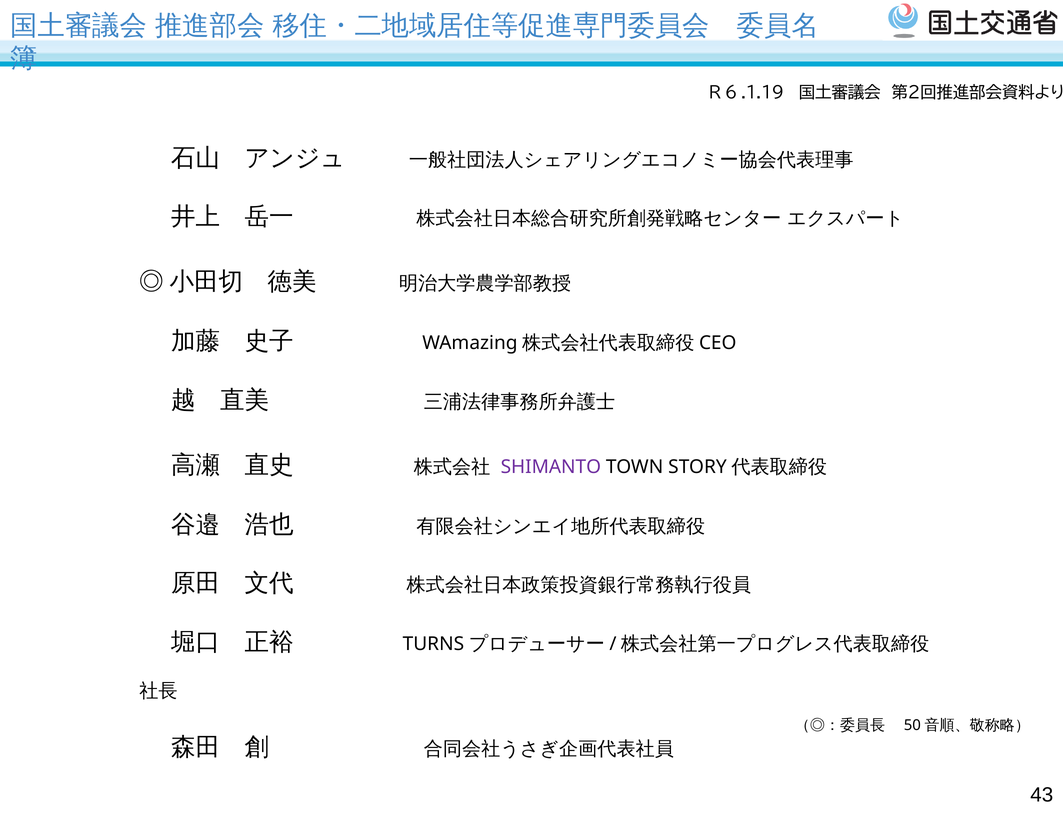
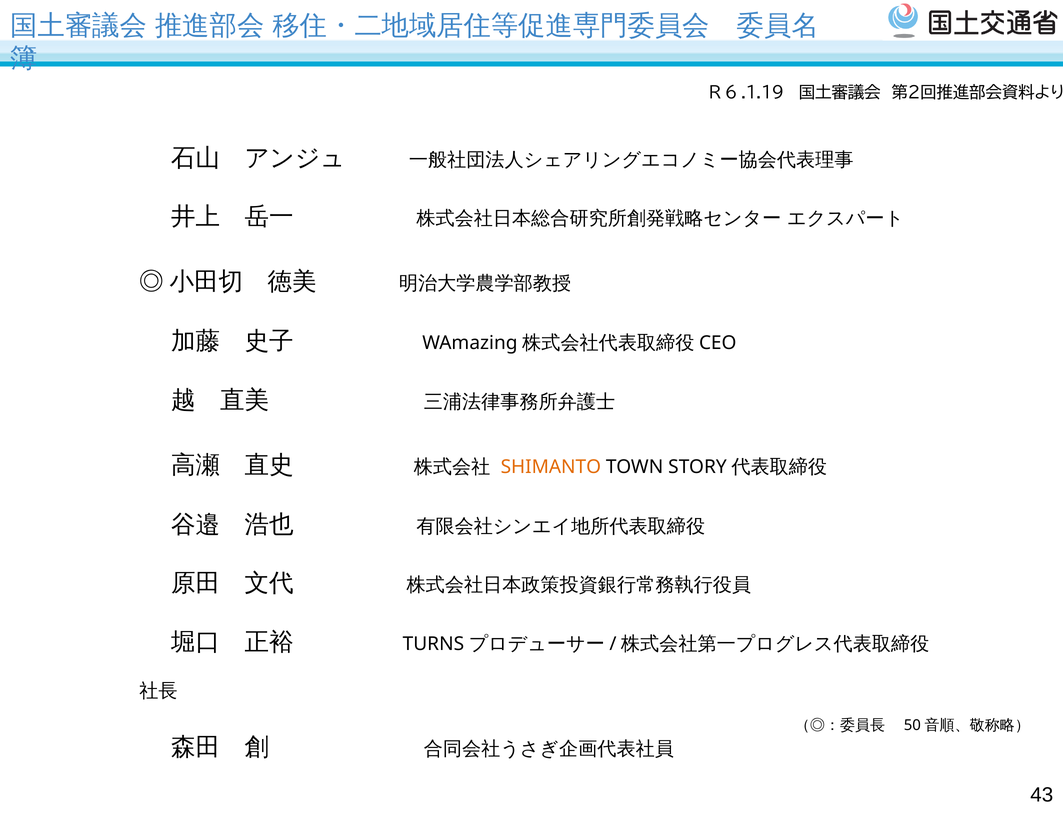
SHIMANTO colour: purple -> orange (551, 467)
